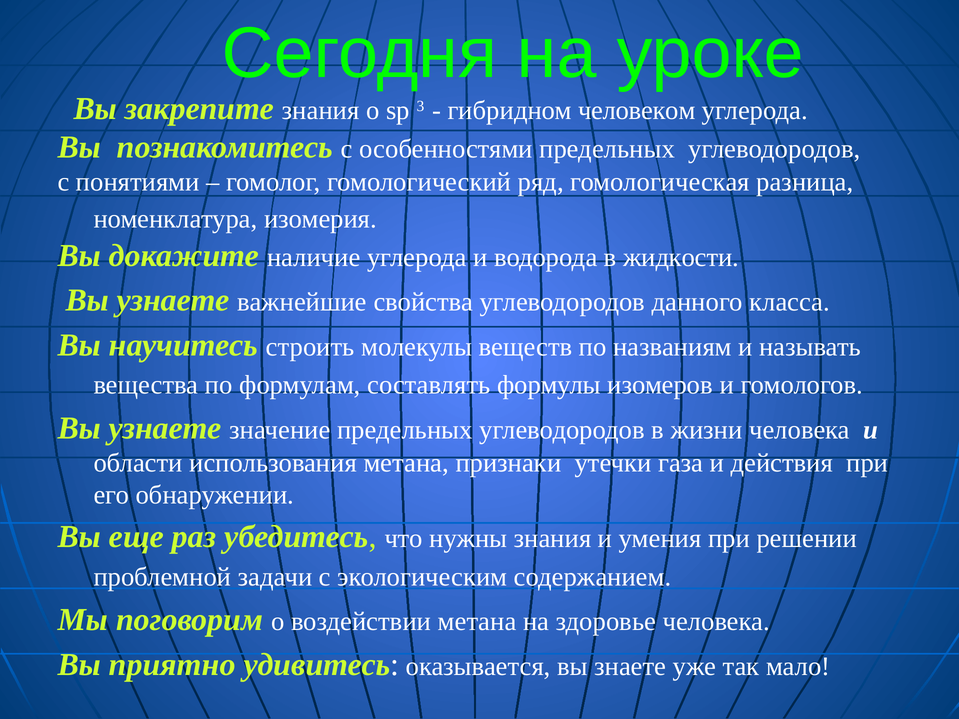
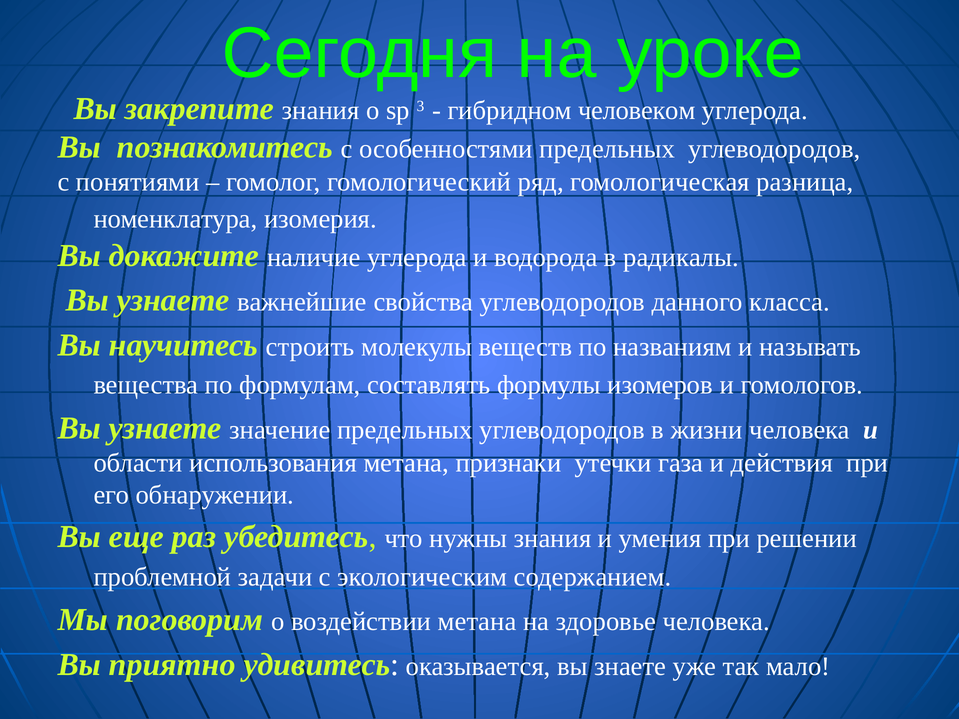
жидкости: жидкости -> радикалы (681, 257)
